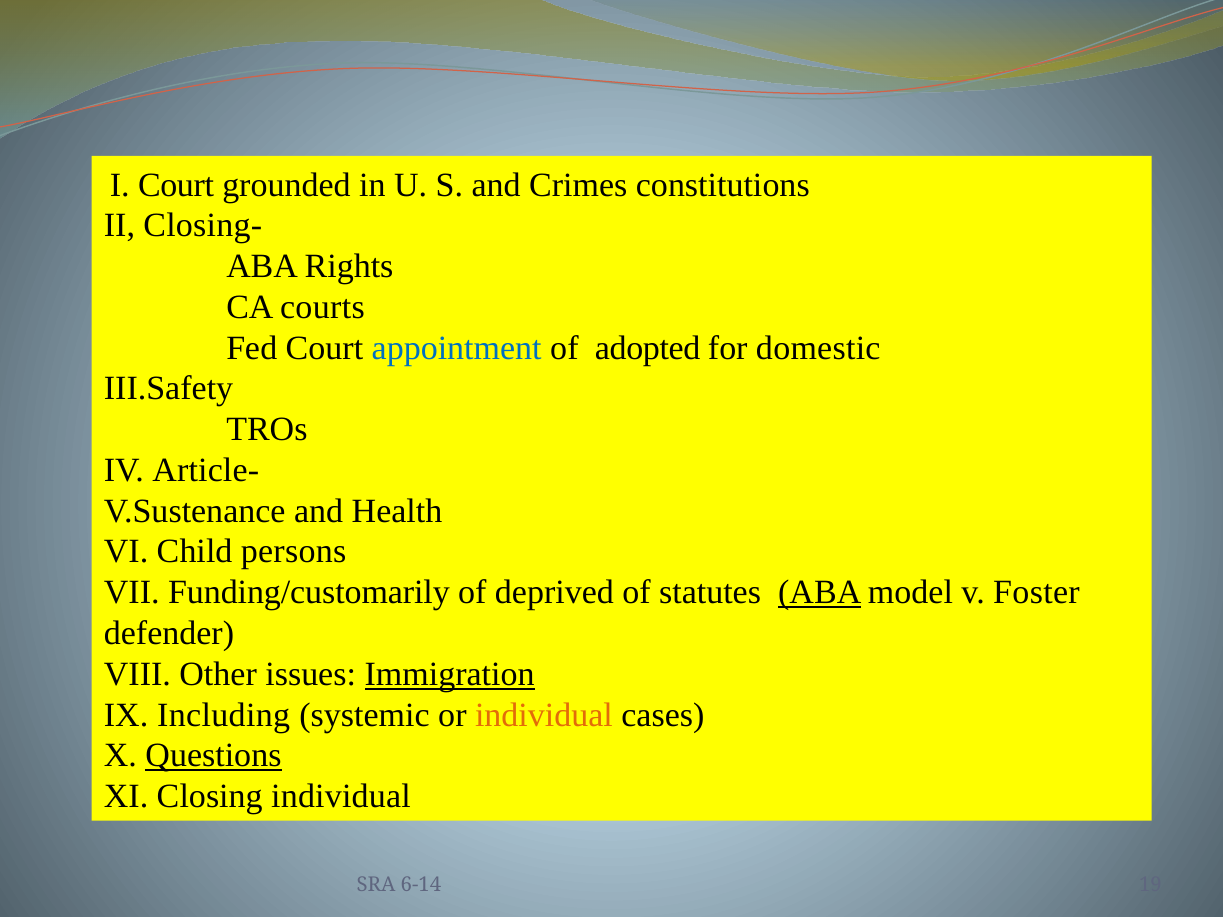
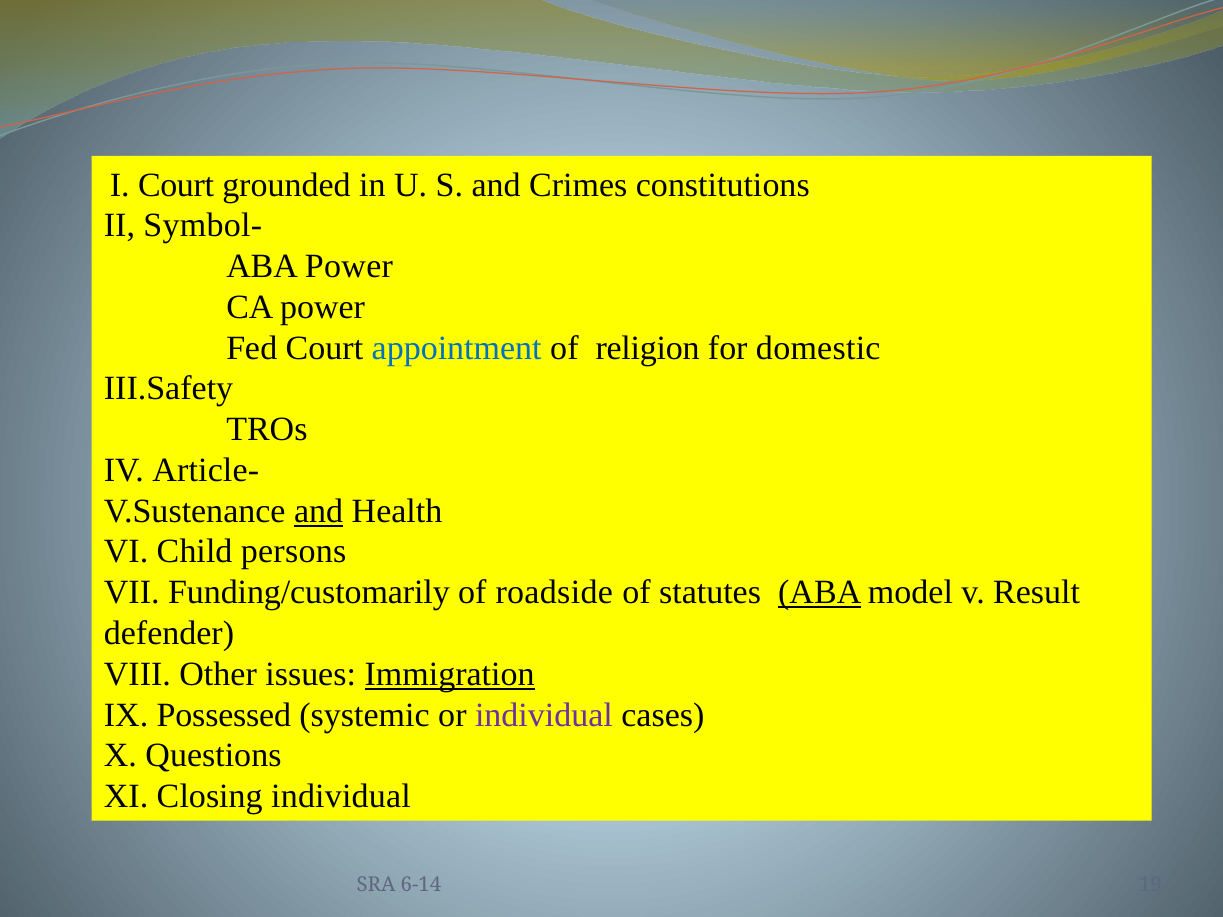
Closing-: Closing- -> Symbol- (203, 226)
ABA Rights: Rights -> Power (349, 266)
CA courts: courts -> power (323, 307)
adopted: adopted -> religion (648, 348)
and underline: none -> present (319, 511)
deprived: deprived -> roadside (554, 593)
Foster: Foster -> Result (1037, 593)
Including: Including -> Possessed (224, 715)
individual colour: orange -> purple (544, 715)
Questions underline: present -> none (213, 756)
